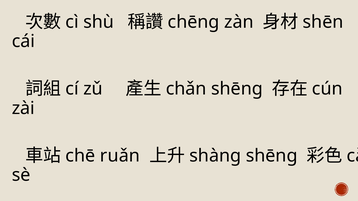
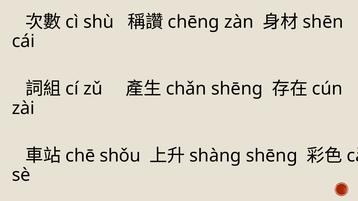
ruǎn: ruǎn -> shǒu (120, 156)
